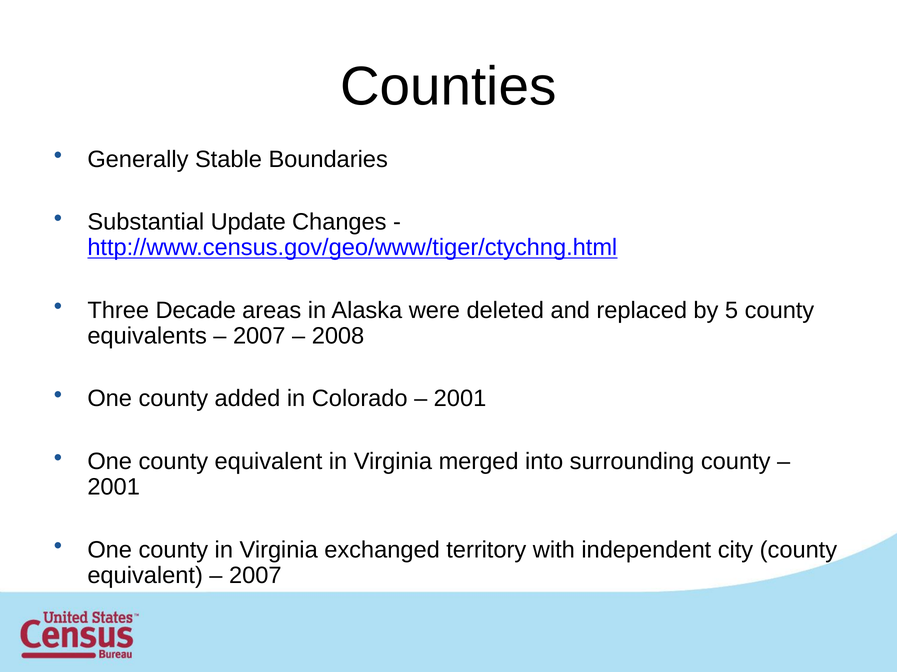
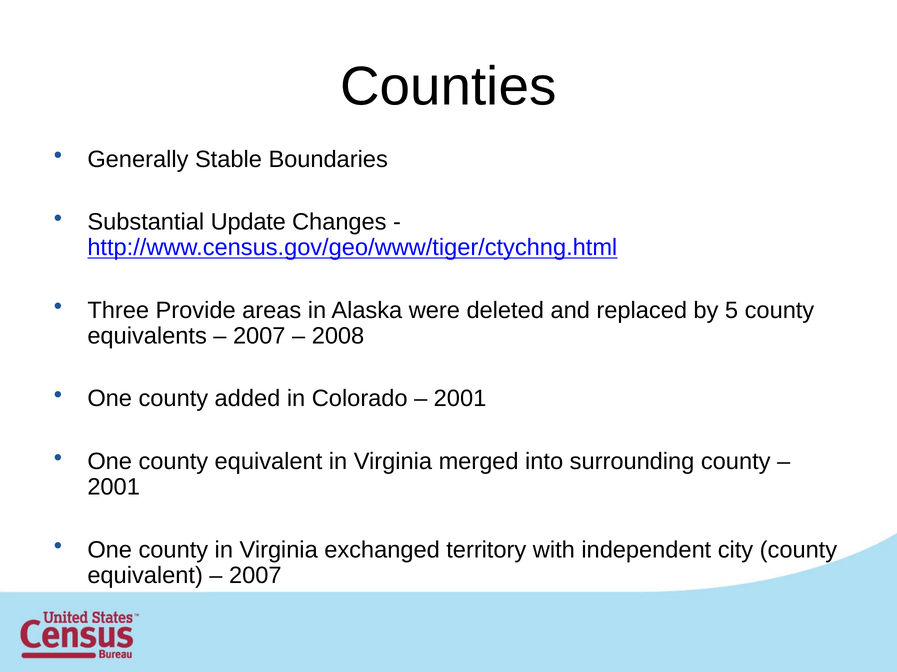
Decade: Decade -> Provide (196, 311)
